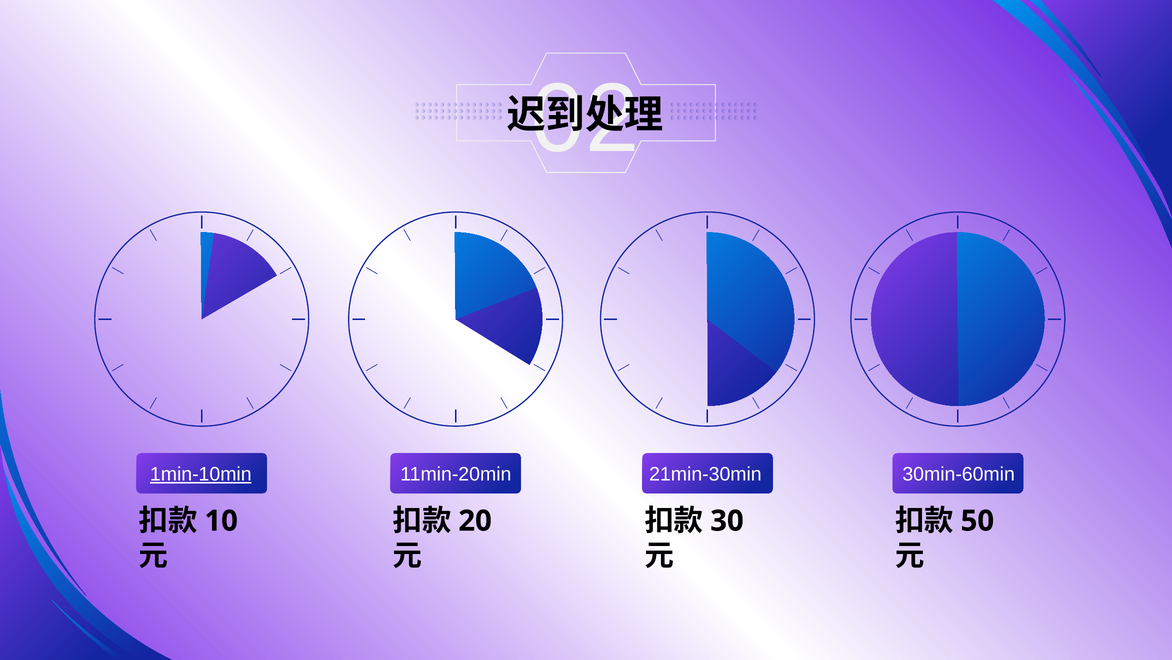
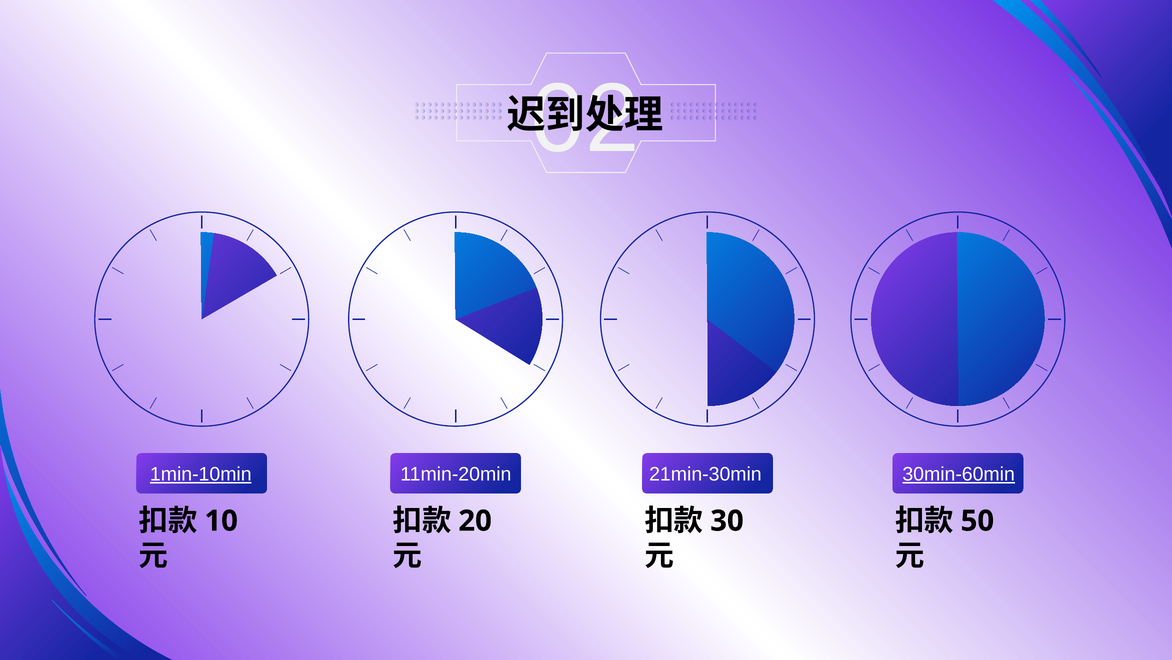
30min-60min underline: none -> present (959, 474)
